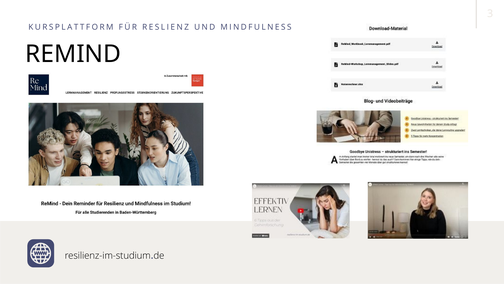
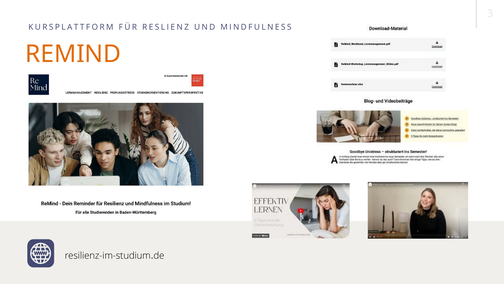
REMIND colour: black -> orange (73, 54)
